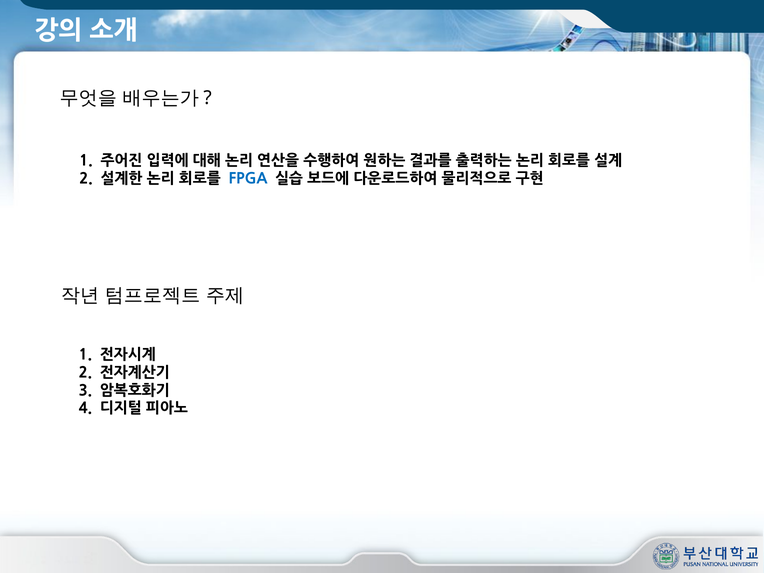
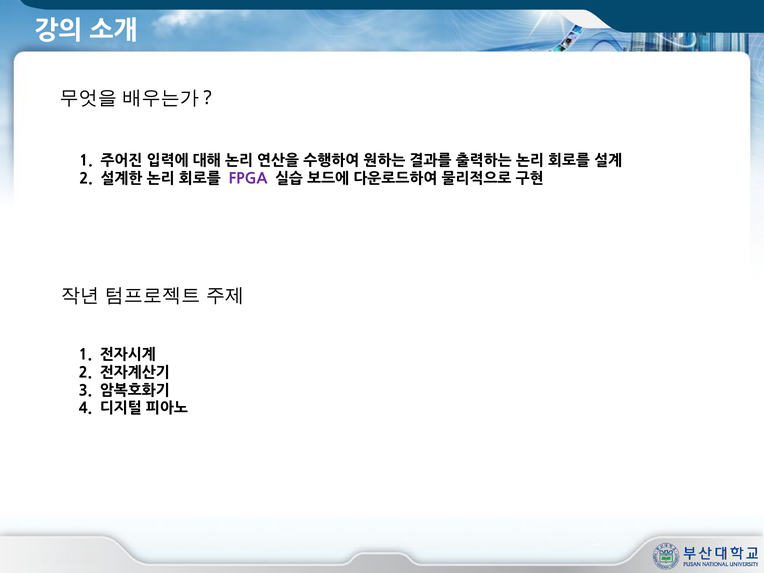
FPGA colour: blue -> purple (248, 179)
